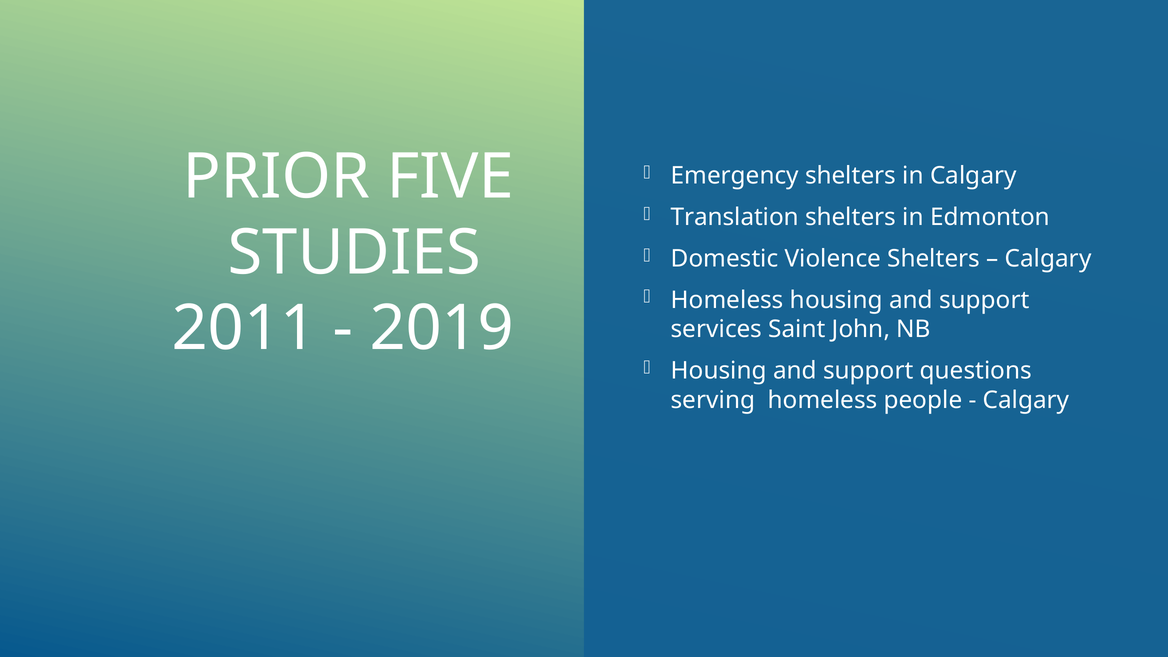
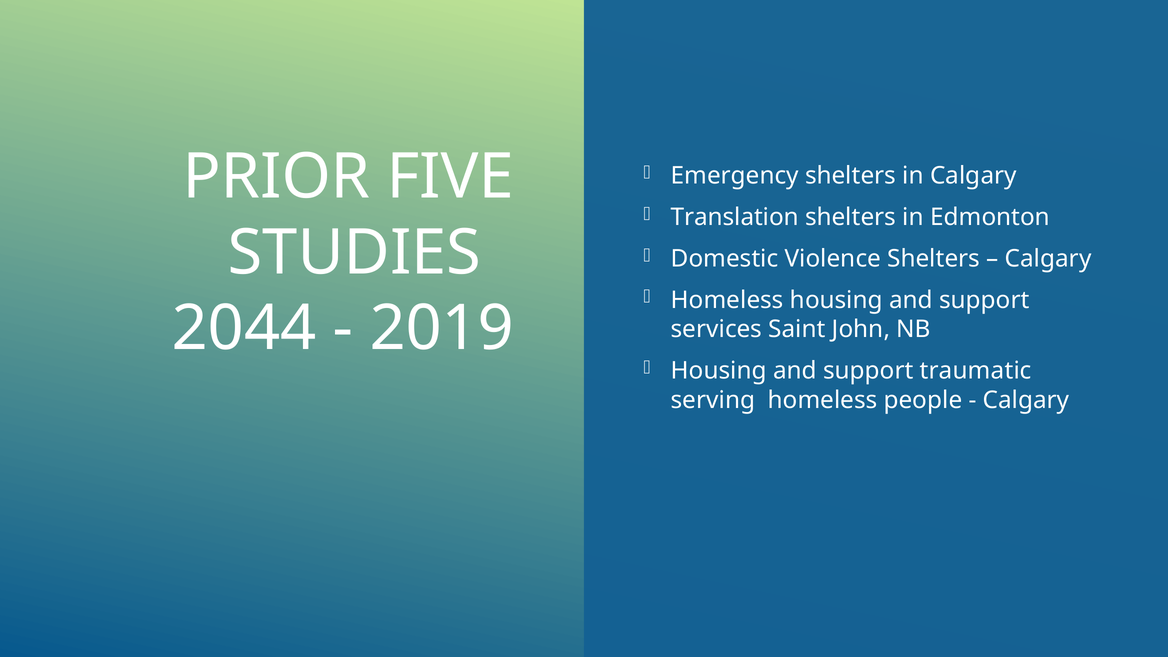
2011: 2011 -> 2044 (244, 329)
questions: questions -> traumatic (976, 371)
